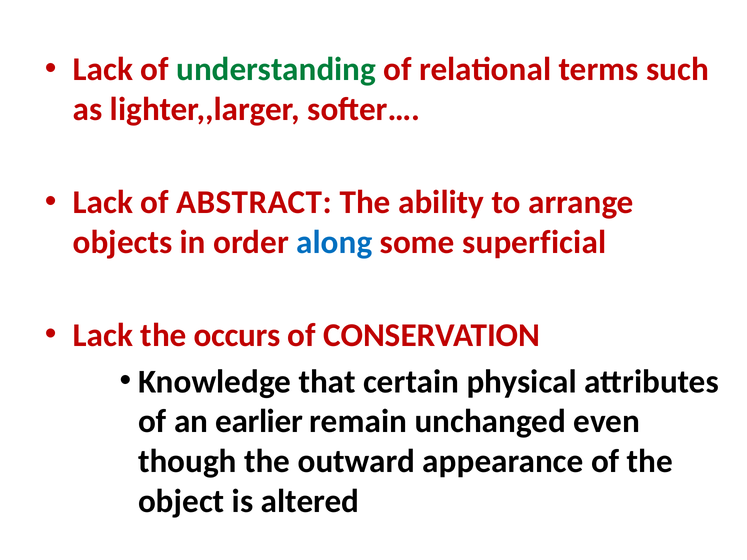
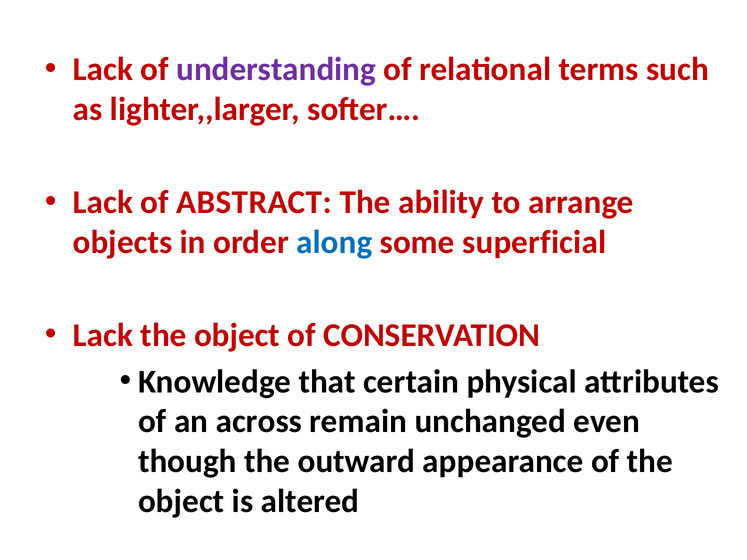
understanding colour: green -> purple (276, 70)
Lack the occurs: occurs -> object (237, 335)
earlier: earlier -> across (259, 422)
